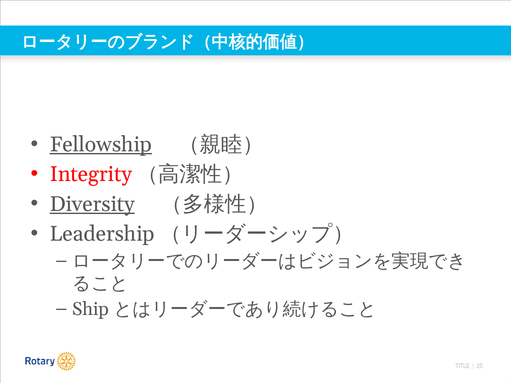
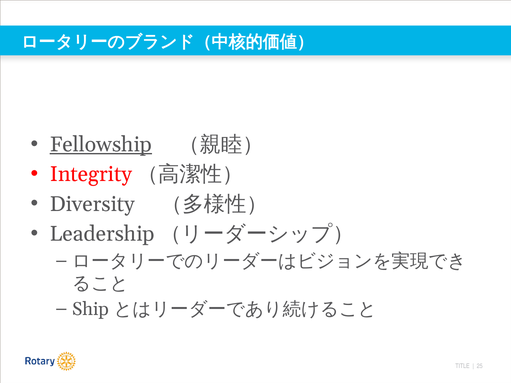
Diversity underline: present -> none (92, 204)
